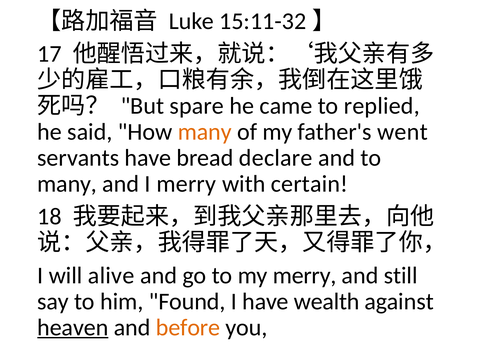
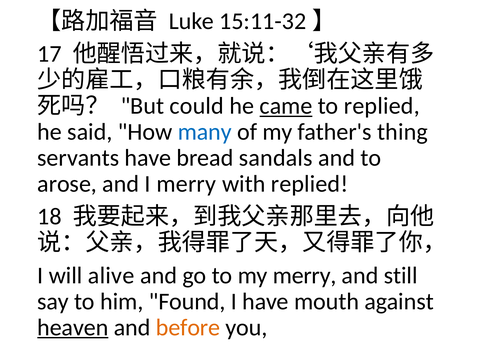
spare: spare -> could (197, 106)
came underline: none -> present (286, 106)
many colour: orange -> blue (205, 132)
went: went -> thing (402, 132)
declare: declare -> sandals (276, 158)
many: many -> arose (67, 184)
with certain: certain -> replied (310, 184)
wealth: wealth -> mouth (327, 302)
